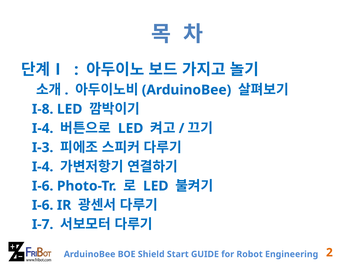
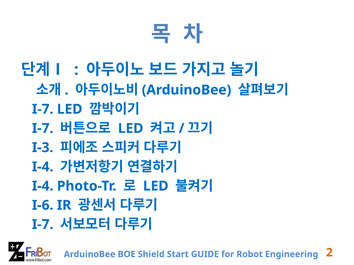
I-8: I-8 -> I-7 (43, 109)
I-4: I-4 -> I-7 (43, 129)
I-6: I-6 -> I-4 (43, 186)
